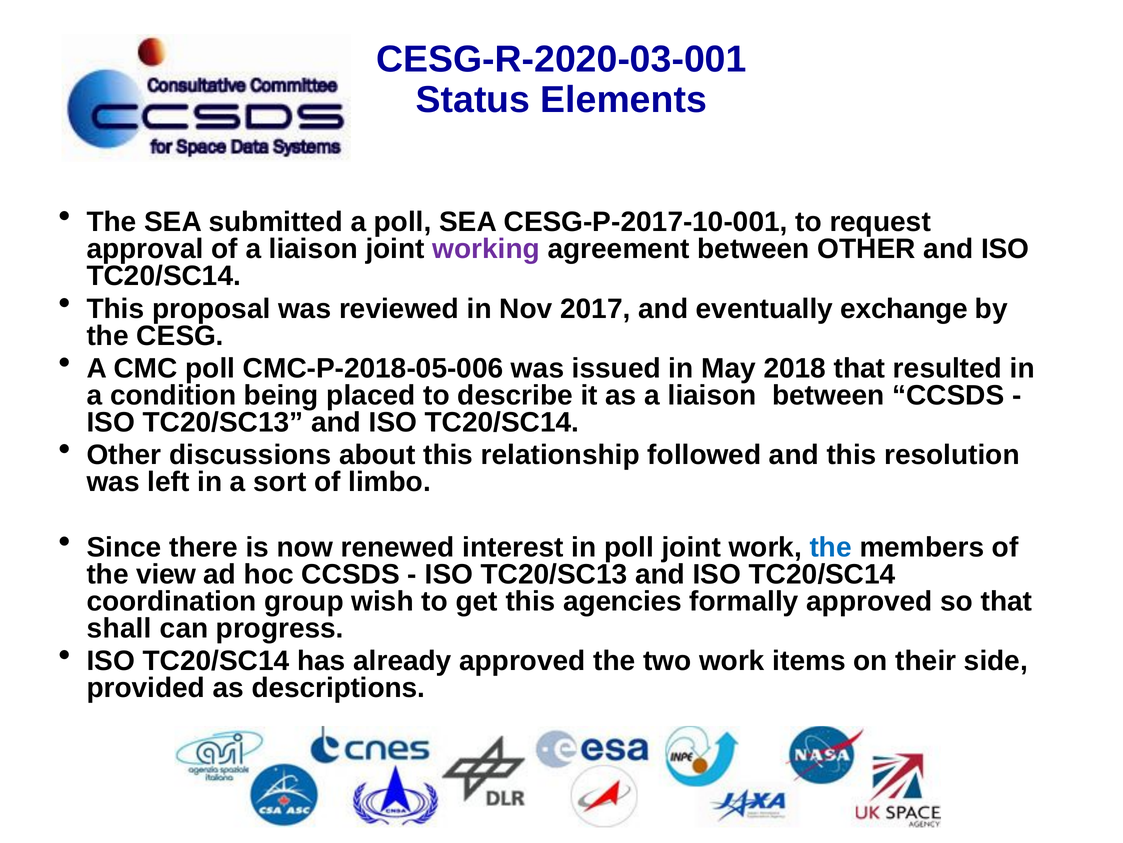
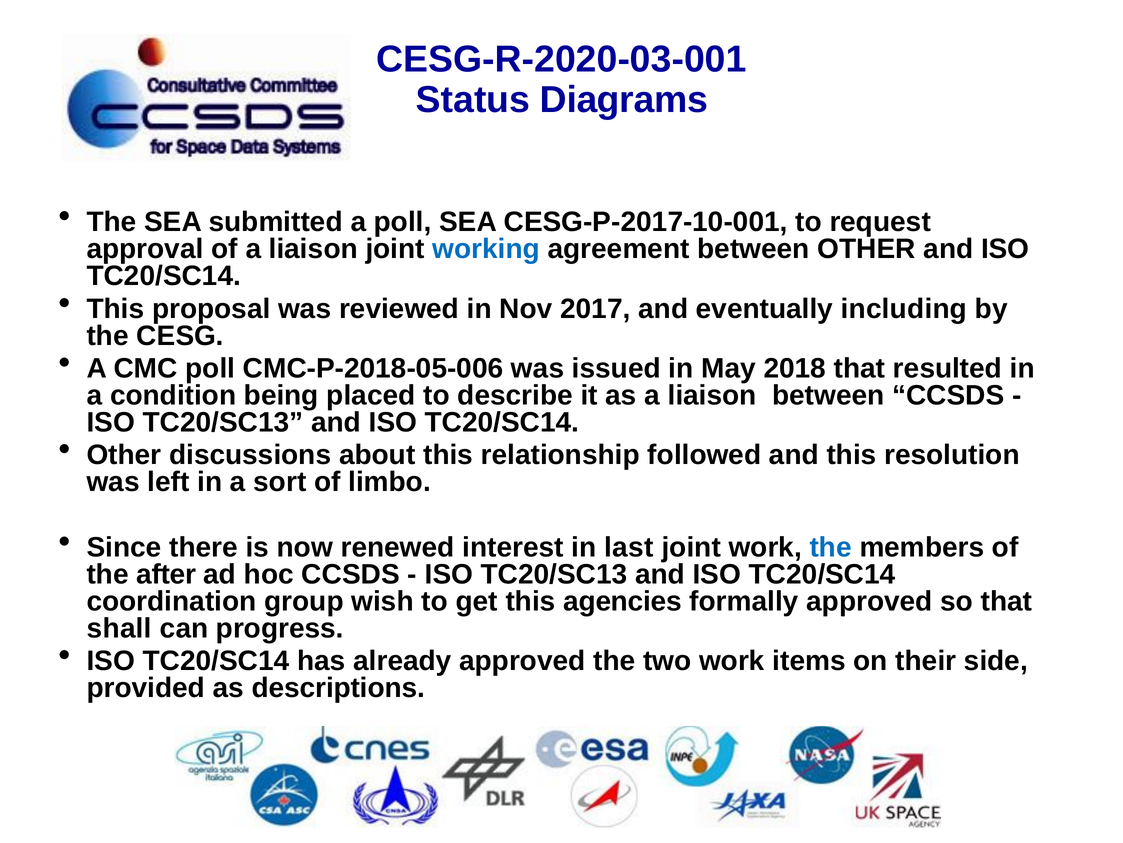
Elements: Elements -> Diagrams (624, 100)
working colour: purple -> blue (486, 249)
exchange: exchange -> including (904, 309)
in poll: poll -> last (629, 547)
view: view -> after (166, 574)
